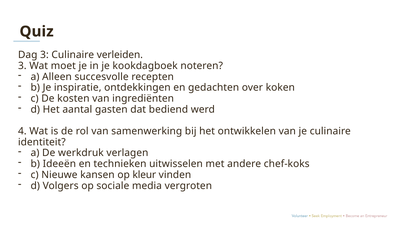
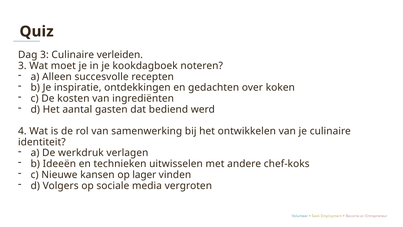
kleur: kleur -> lager (144, 175)
